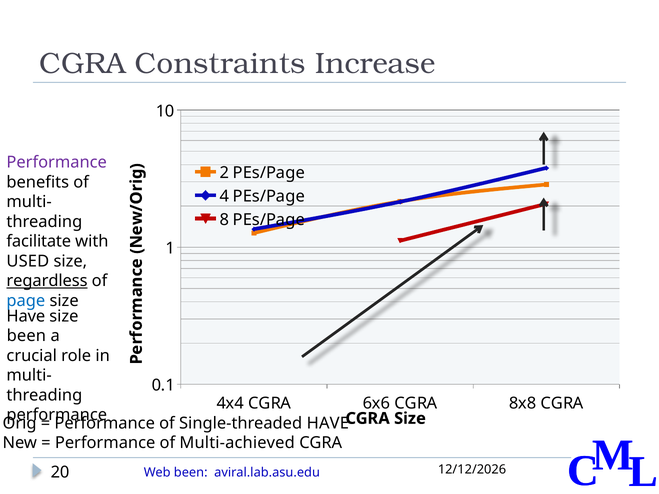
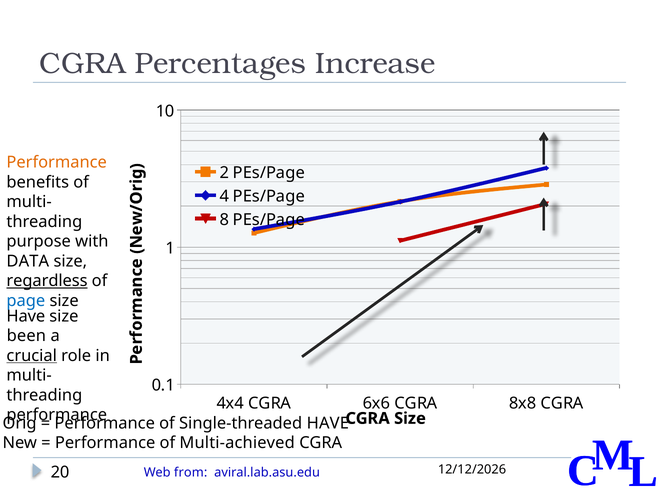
Constraints: Constraints -> Percentages (220, 64)
Performance colour: purple -> orange (57, 163)
facilitate: facilitate -> purpose (39, 242)
USED: USED -> DATA (28, 261)
crucial underline: none -> present (32, 356)
been: been -> from (191, 473)
